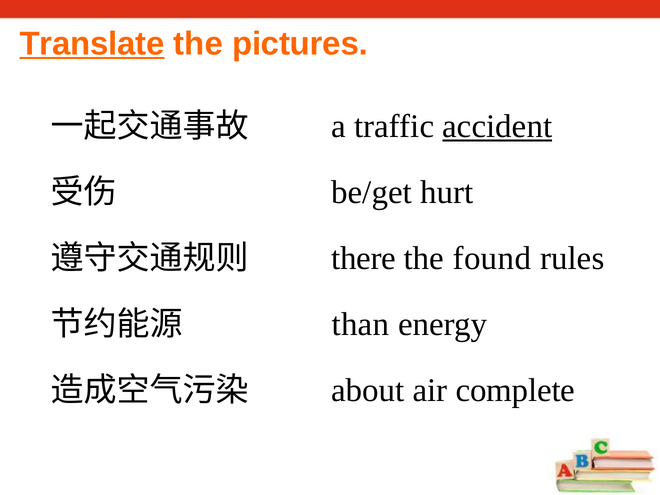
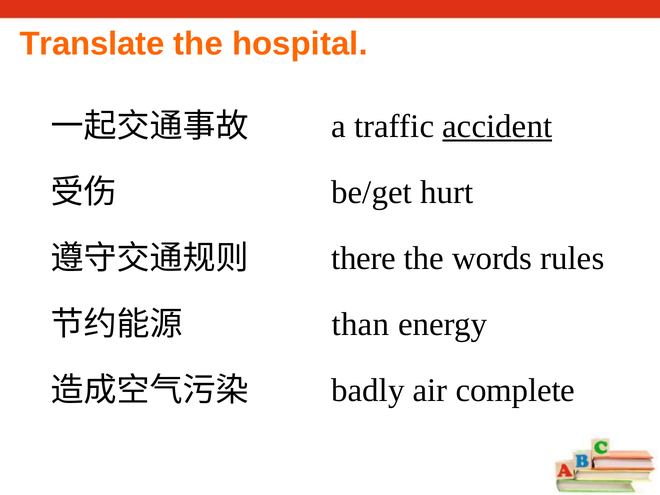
Translate underline: present -> none (92, 44)
pictures: pictures -> hospital (300, 44)
found: found -> words (492, 258)
about: about -> badly (368, 390)
